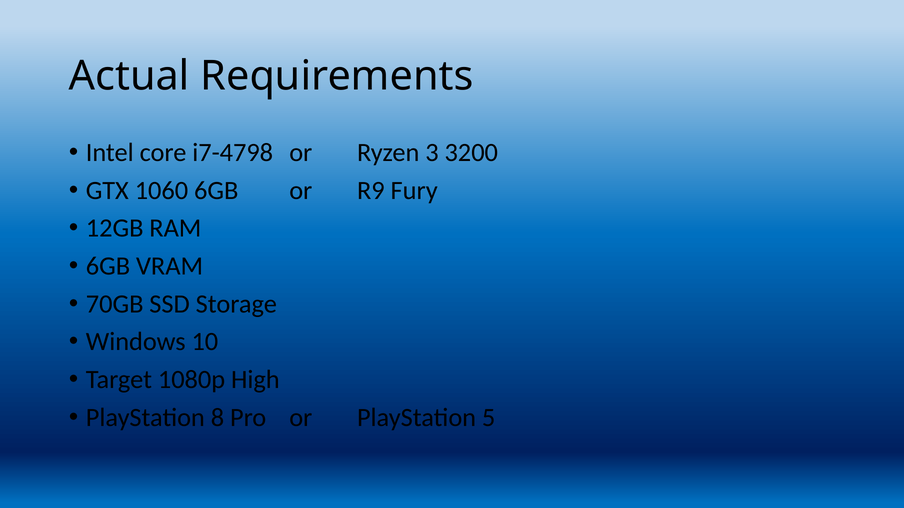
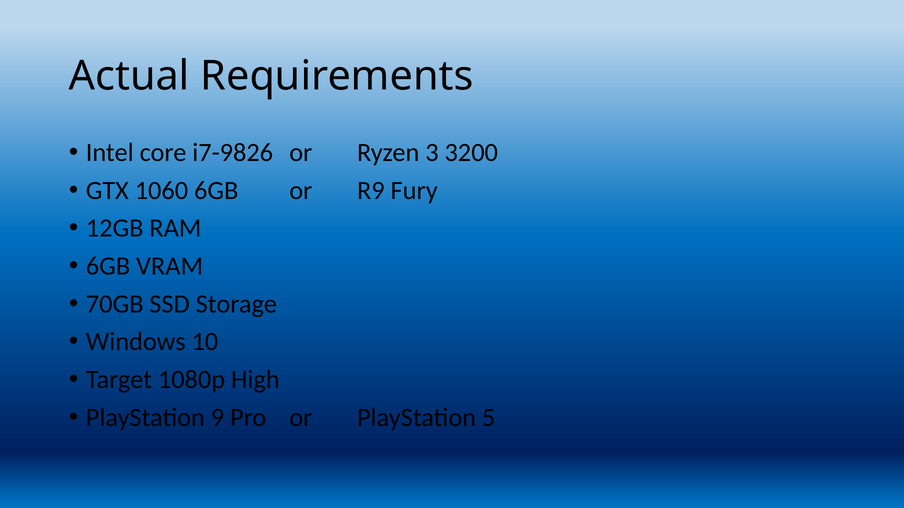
i7-4798: i7-4798 -> i7-9826 (233, 153)
8: 8 -> 9 (217, 418)
